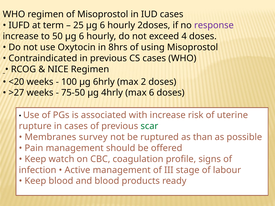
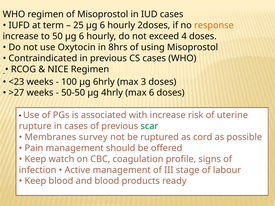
response colour: purple -> orange (214, 25)
<20: <20 -> <23 (16, 82)
2: 2 -> 3 (143, 82)
75-50: 75-50 -> 50-50 (73, 93)
than: than -> cord (203, 137)
